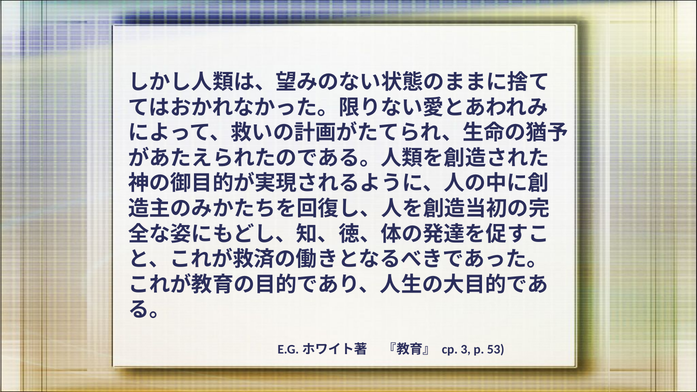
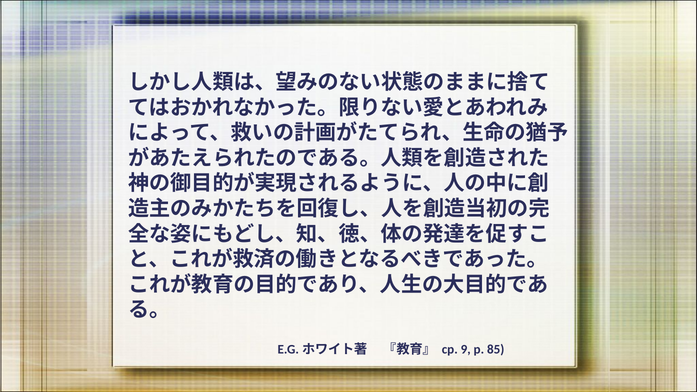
3: 3 -> 9 (466, 350)
53: 53 -> 85 (496, 350)
